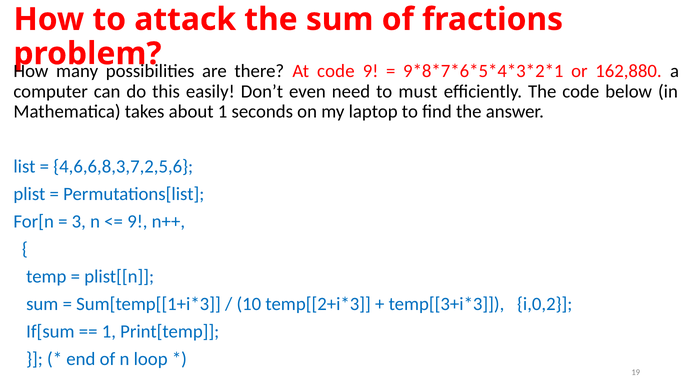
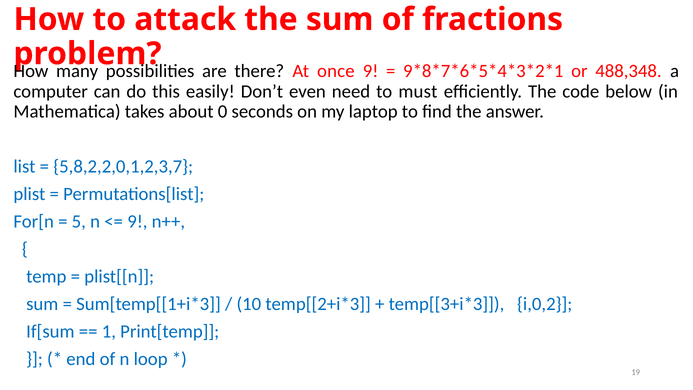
At code: code -> once (336, 71)
162,880: 162,880 -> 488,348 (628, 71)
about 1: 1 -> 0 (223, 112)
4,6,6,8,3,7,2,5,6: 4,6,6,8,3,7,2,5,6 -> 5,8,2,2,0,1,2,3,7 (123, 167)
3: 3 -> 5 (79, 222)
